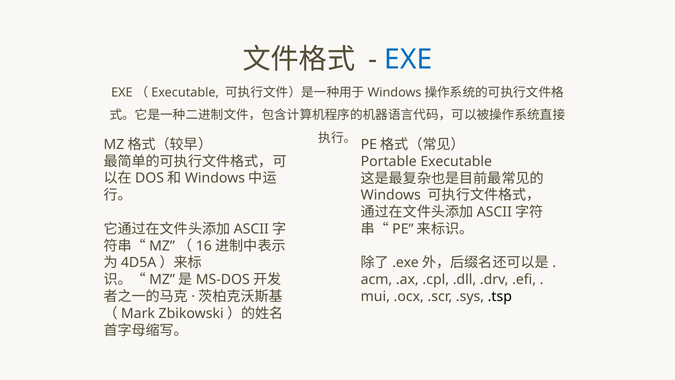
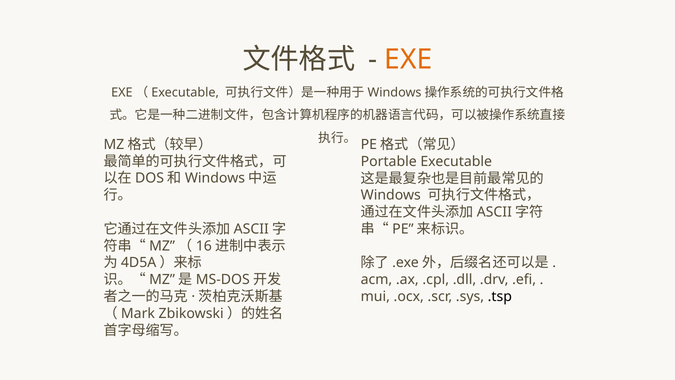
EXE colour: blue -> orange (408, 59)
